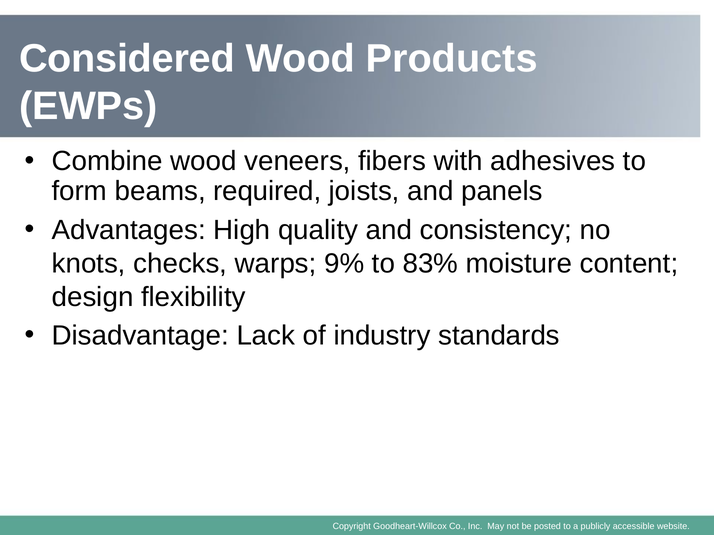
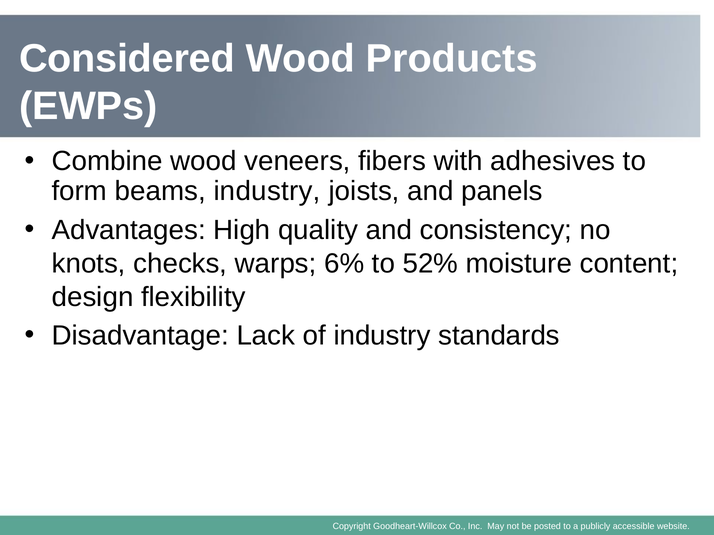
beams required: required -> industry (267, 191)
9%: 9% -> 6% (344, 264)
83%: 83% -> 52% (430, 264)
